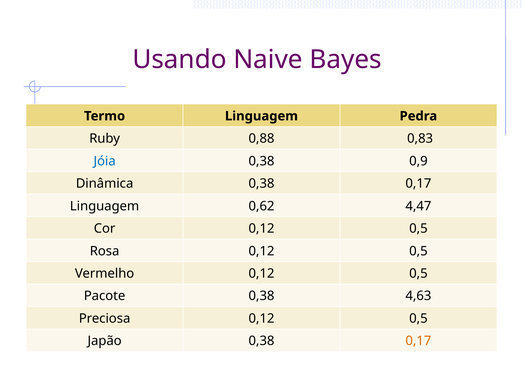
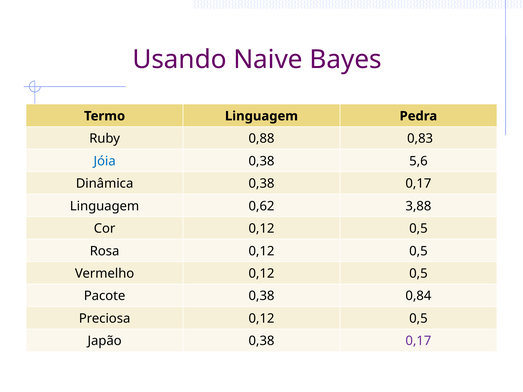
0,9: 0,9 -> 5,6 (418, 161)
4,47: 4,47 -> 3,88 (418, 206)
4,63: 4,63 -> 0,84 (418, 296)
0,17 colour: orange -> purple (418, 341)
